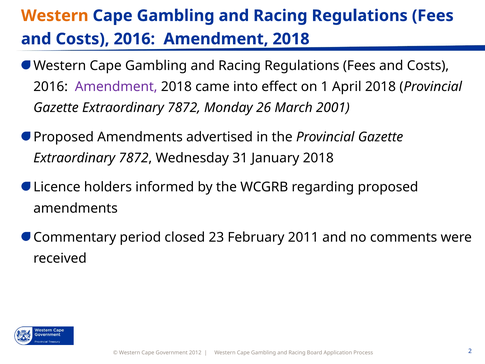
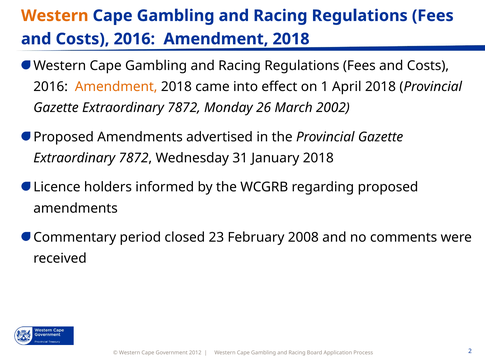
Amendment colour: purple -> orange (116, 87)
2001: 2001 -> 2002 (333, 108)
2011: 2011 -> 2008 (303, 237)
